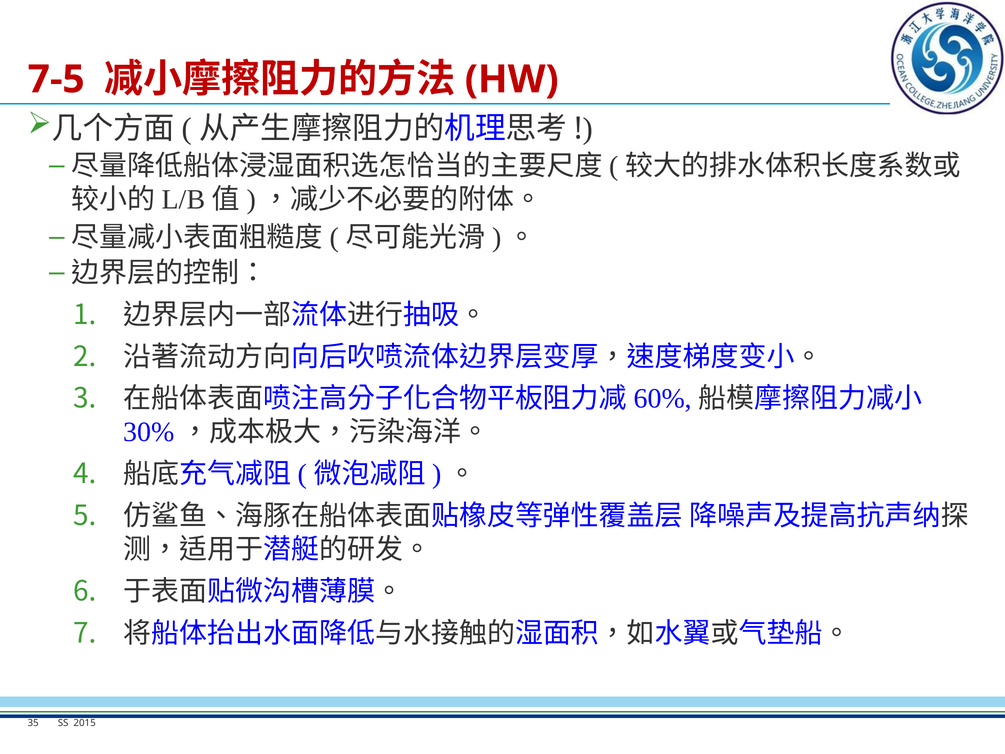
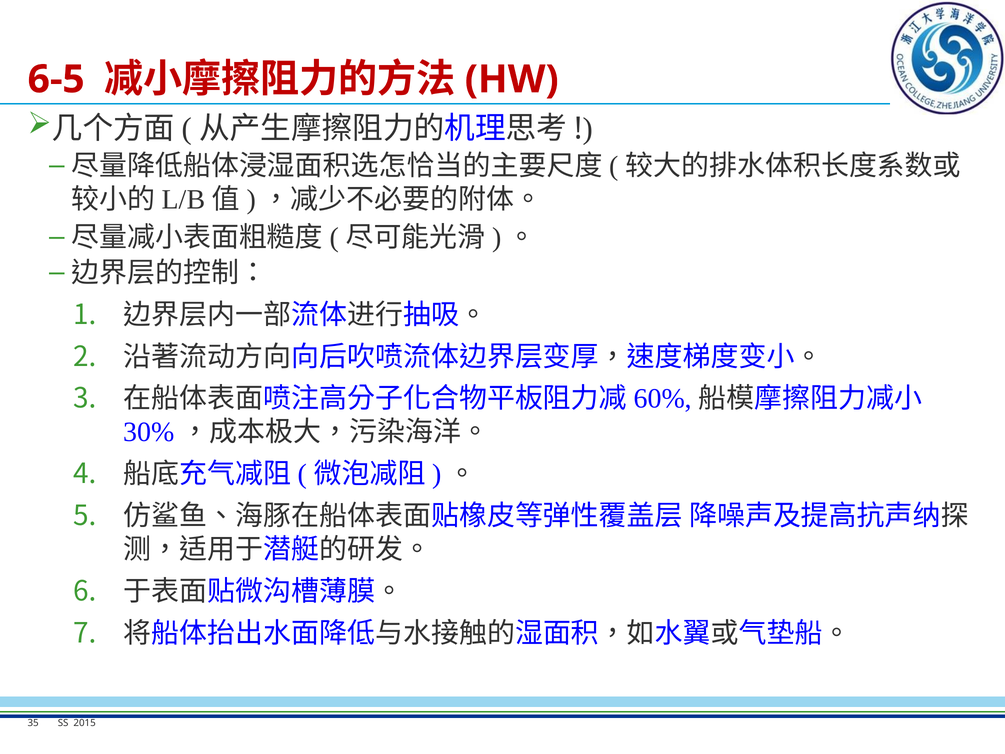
7-5: 7-5 -> 6-5 (56, 79)
